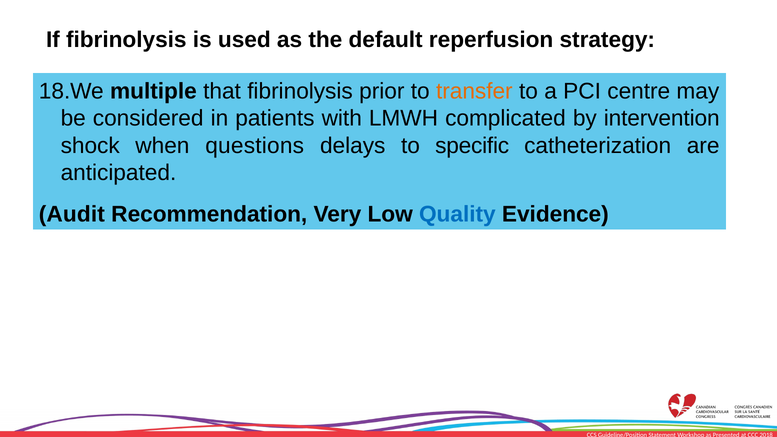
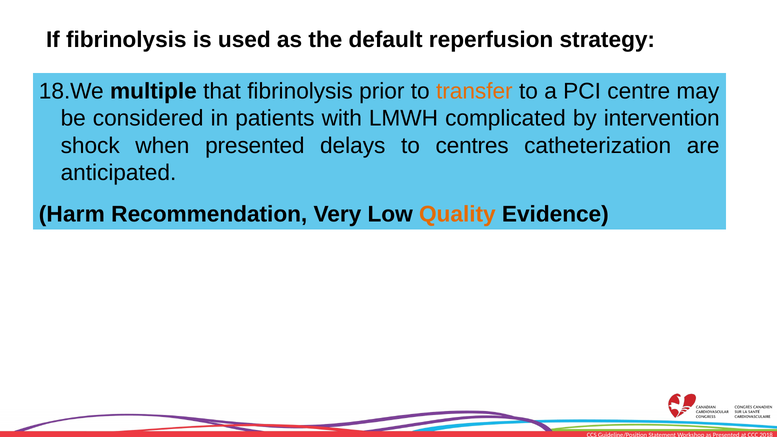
when questions: questions -> presented (255, 146)
specific: specific -> centres (472, 146)
Audit: Audit -> Harm (72, 214)
Quality colour: blue -> orange (457, 214)
